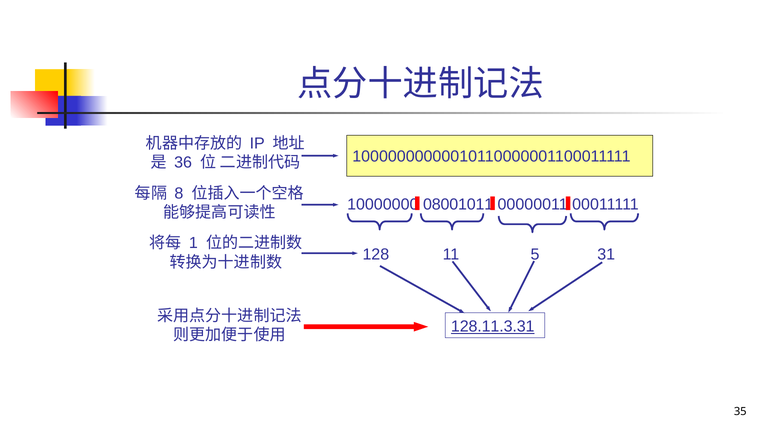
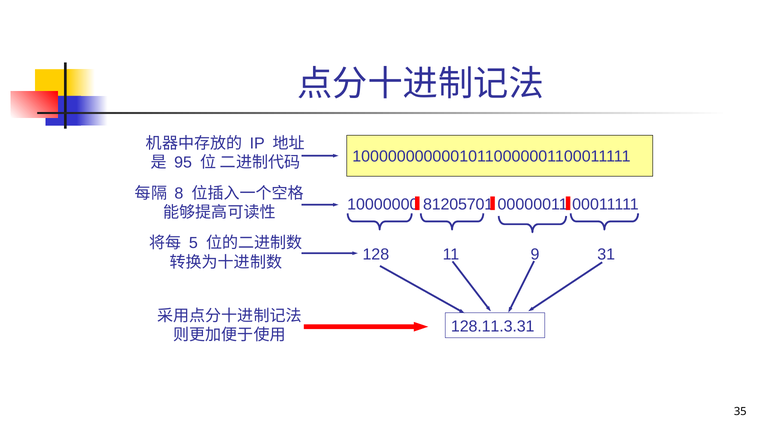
36: 36 -> 95 (183, 163)
08001011: 08001011 -> 81205701 (458, 205)
1: 1 -> 5 (193, 243)
5: 5 -> 9 (535, 255)
128.11.3.31 underline: present -> none (493, 327)
